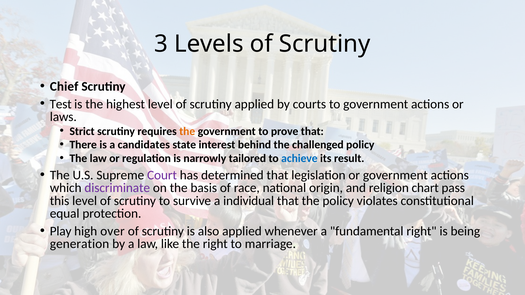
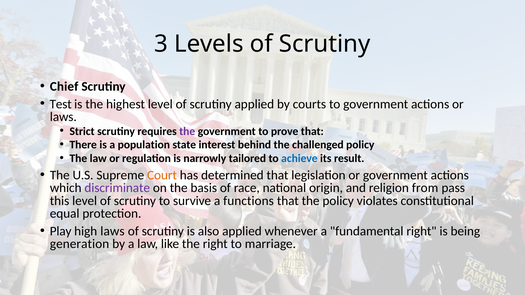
the colour: orange -> purple (187, 131)
candidates: candidates -> population (144, 145)
Court colour: purple -> orange (162, 175)
chart: chart -> from (425, 188)
individual: individual -> functions (249, 201)
high over: over -> laws (112, 231)
